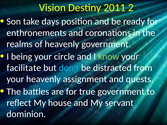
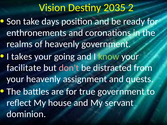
2011: 2011 -> 2035 (115, 8)
being: being -> takes (22, 57)
circle: circle -> going (64, 57)
don't colour: light blue -> pink (69, 68)
